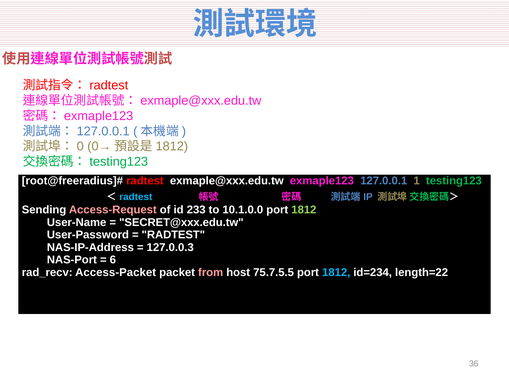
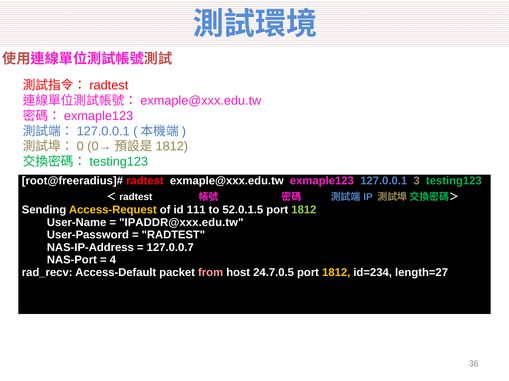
1: 1 -> 3 (417, 181)
radtest colour: light blue -> white (136, 197)
Access-Request colour: pink -> yellow (113, 210)
233: 233 -> 111 (196, 210)
10.1.0.0: 10.1.0.0 -> 52.0.1.5 (243, 210)
SECRET@xxx.edu.tw: SECRET@xxx.edu.tw -> IPADDR@xxx.edu.tw (181, 223)
127.0.0.3: 127.0.0.3 -> 127.0.0.7 (170, 248)
6: 6 -> 4 (113, 260)
Access-Packet: Access-Packet -> Access-Default (116, 273)
75.7.5.5: 75.7.5.5 -> 24.7.0.5 (274, 273)
1812 colour: light blue -> yellow (336, 273)
length=22: length=22 -> length=27 (422, 273)
